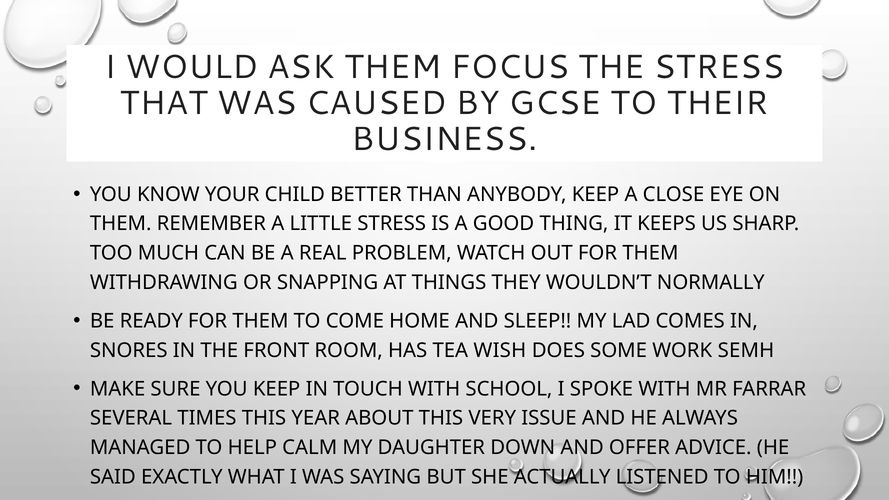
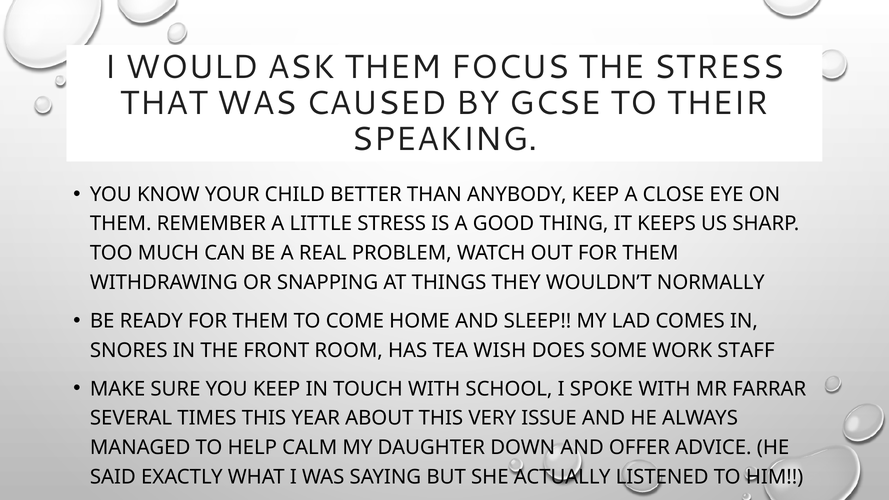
BUSINESS: BUSINESS -> SPEAKING (444, 139)
SEMH: SEMH -> STAFF (746, 350)
